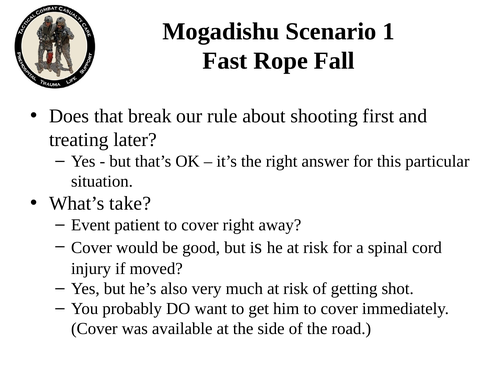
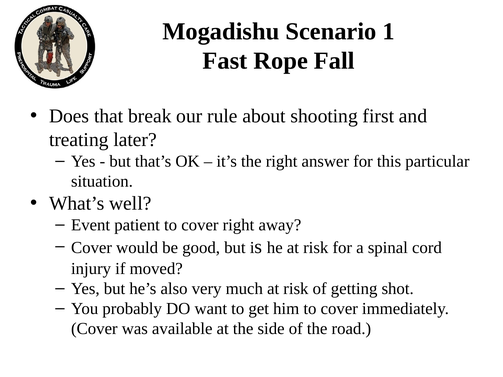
take: take -> well (130, 203)
